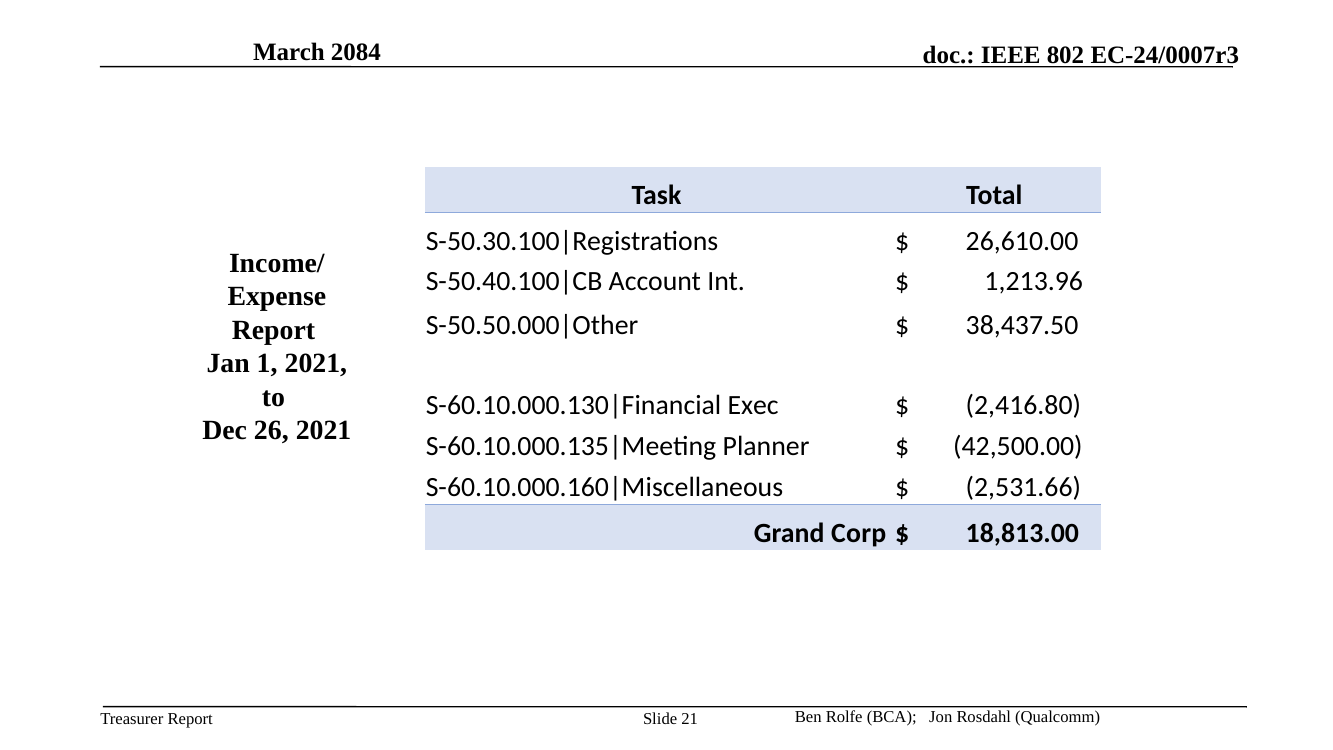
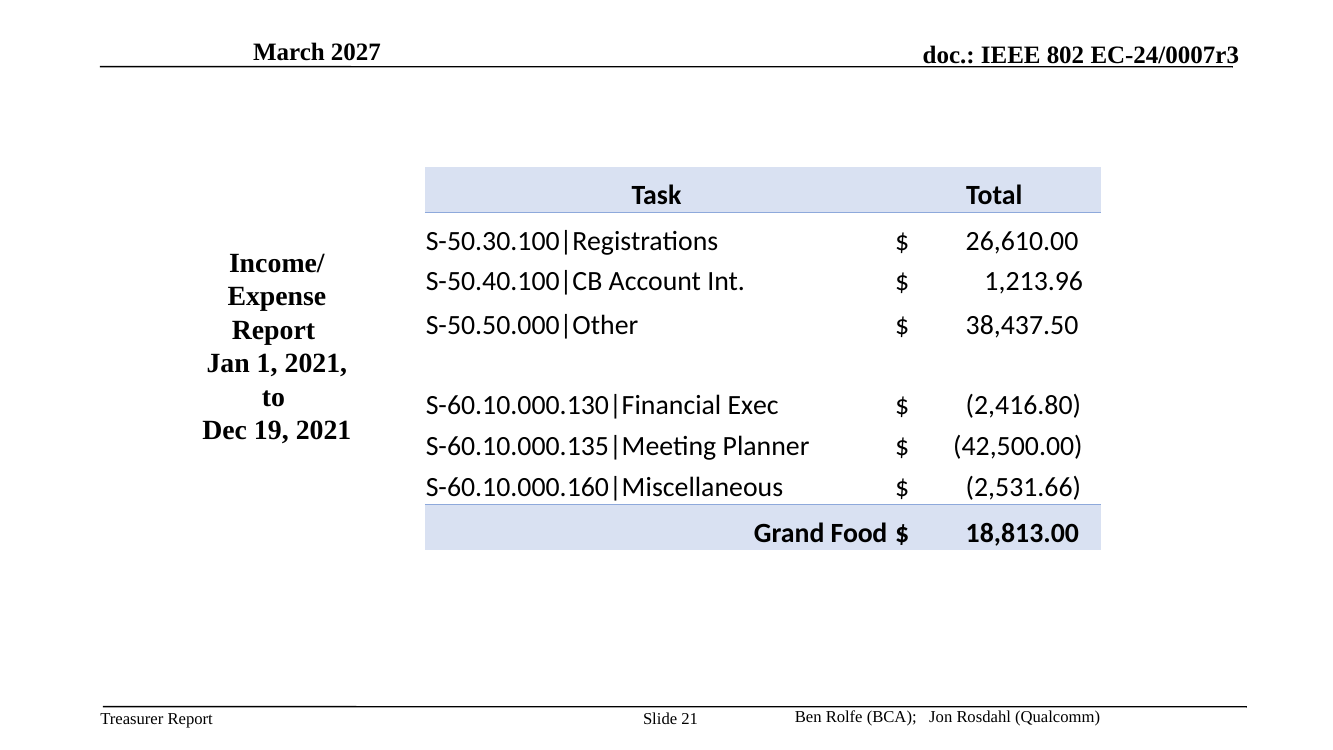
2084: 2084 -> 2027 (356, 52)
26: 26 -> 19 (271, 430)
Corp: Corp -> Food (859, 533)
